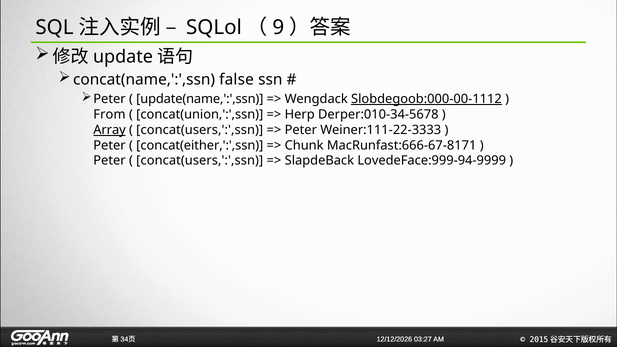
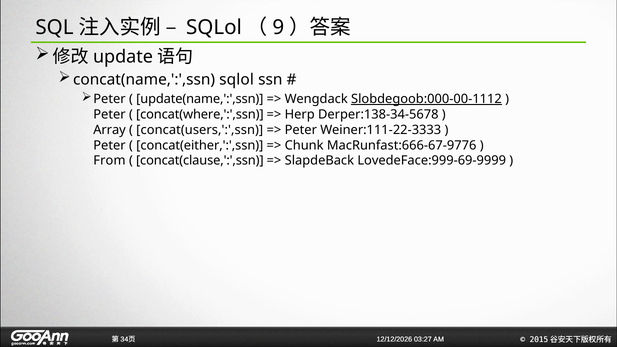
concat(name,':',ssn false: false -> sqlol (237, 80)
From: From -> Peter (109, 114)
concat(union,':',ssn: concat(union,':',ssn -> concat(where,':',ssn (200, 114)
Derper:010-34-5678: Derper:010-34-5678 -> Derper:138-34-5678 (378, 114)
Array underline: present -> none (110, 130)
MacRunfast:666-67-8171: MacRunfast:666-67-8171 -> MacRunfast:666-67-9776 (402, 145)
Peter: Peter -> From (109, 161)
concat(users,':',ssn: concat(users,':',ssn -> concat(clause,':',ssn (200, 161)
LovedeFace:999-94-9999: LovedeFace:999-94-9999 -> LovedeFace:999-69-9999 (432, 161)
